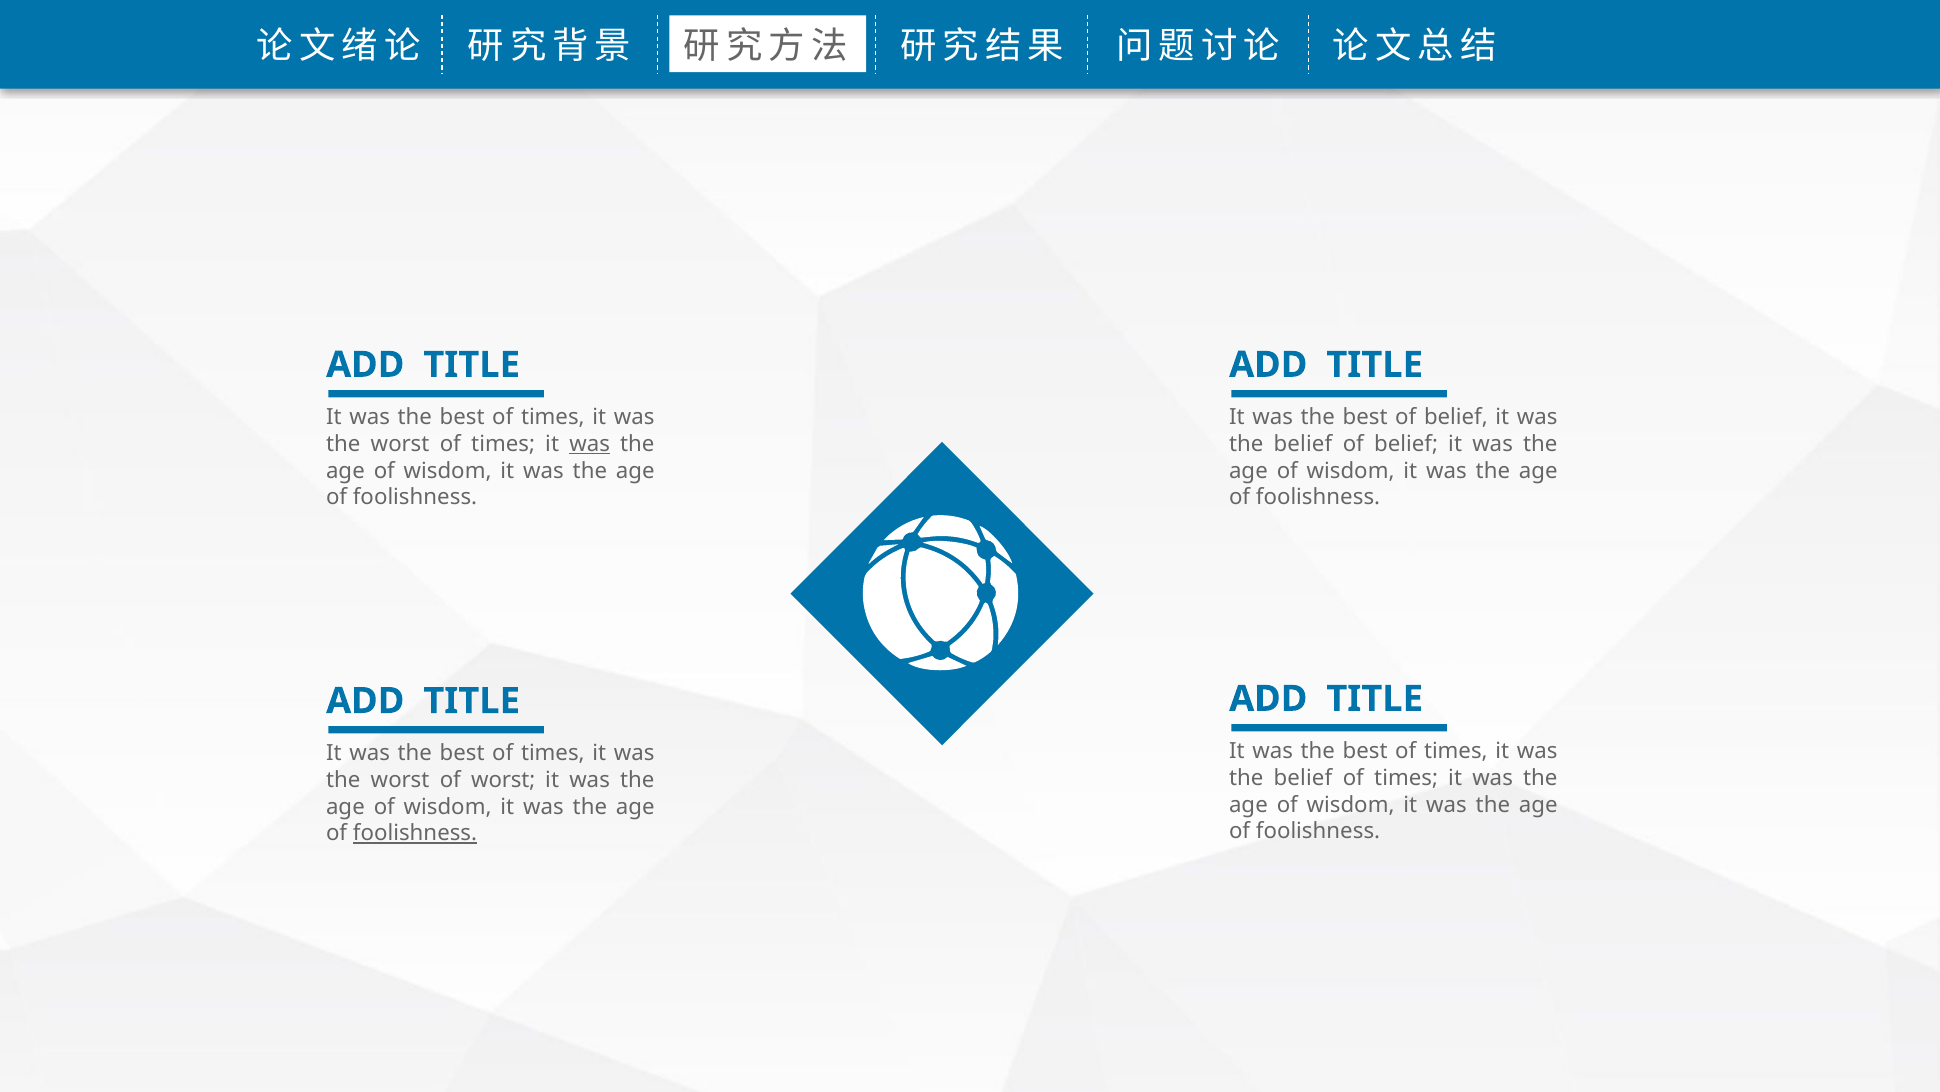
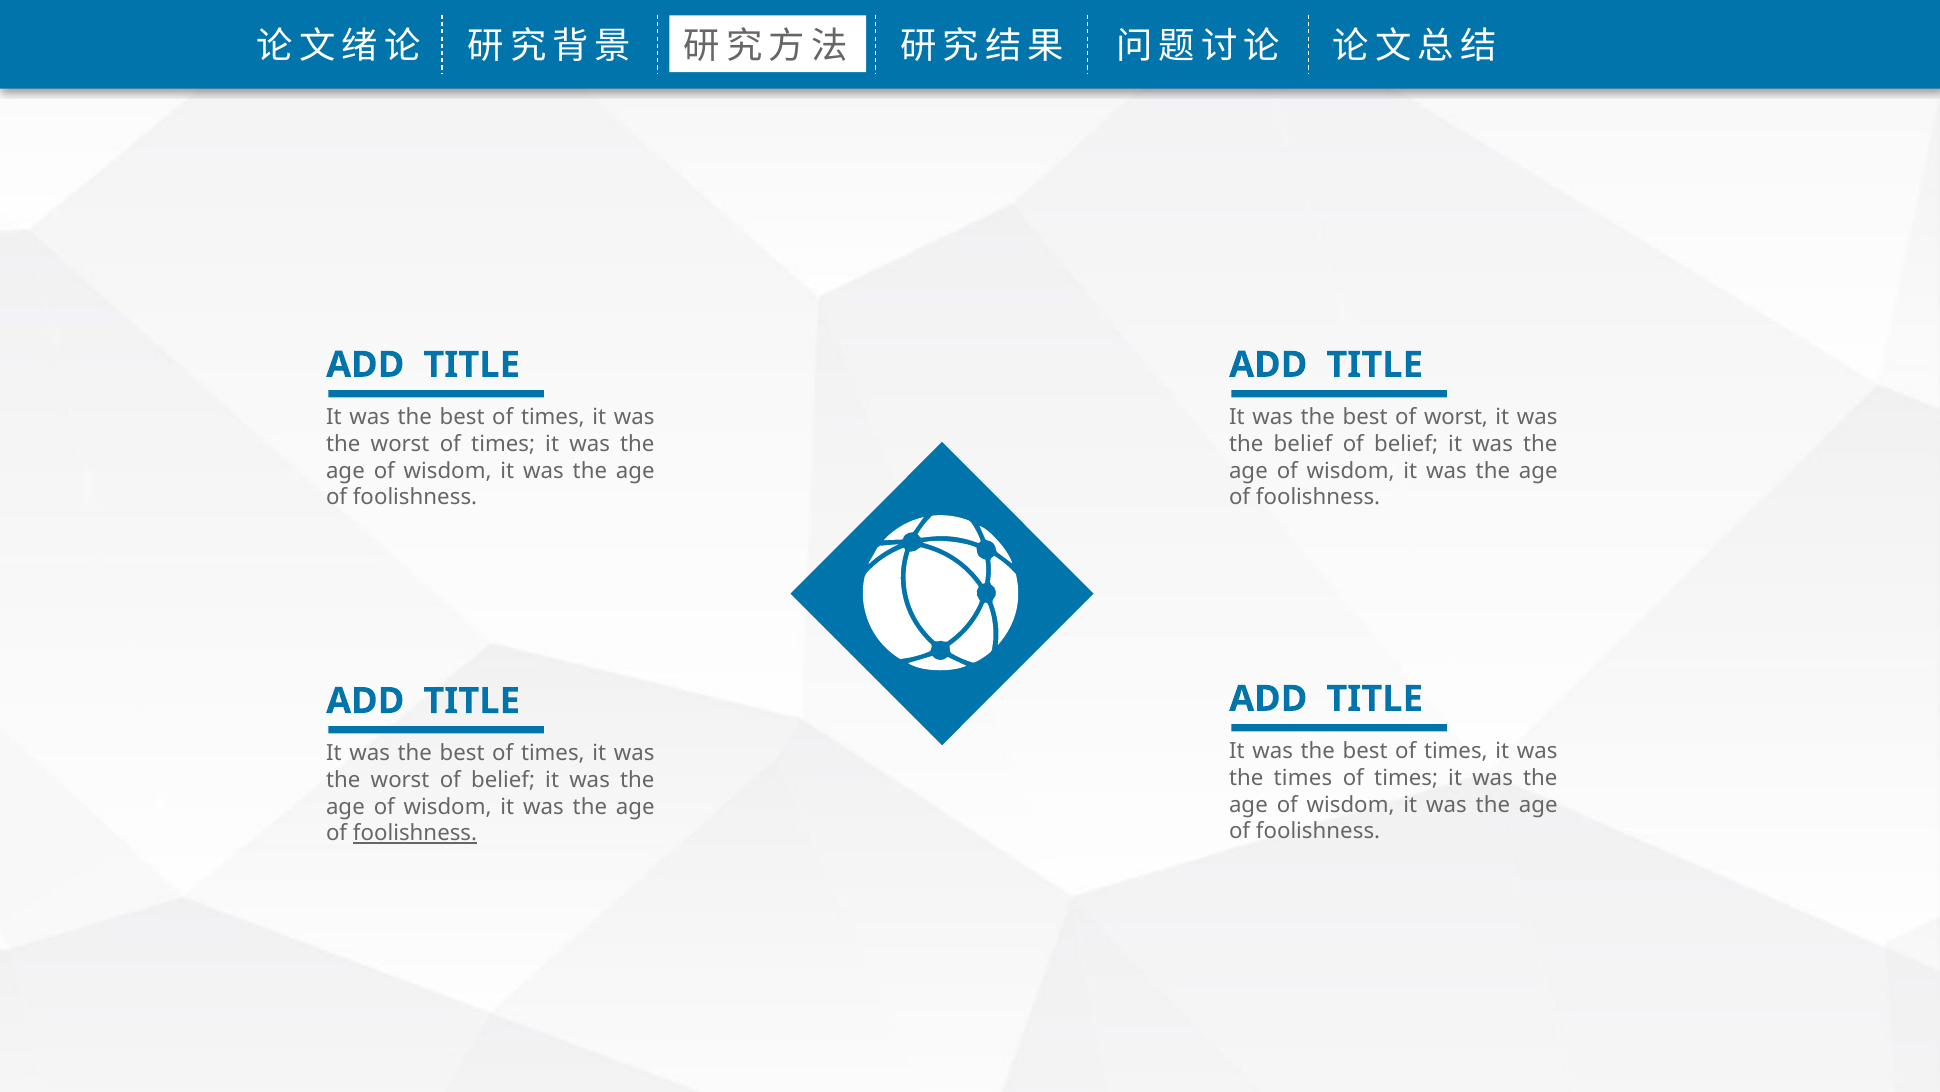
best of belief: belief -> worst (1456, 417)
was underline: present -> none (590, 444)
belief: belief -> times (1303, 777)
worst of worst: worst -> belief (503, 780)
